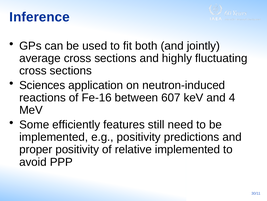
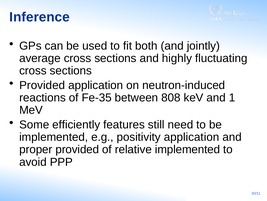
Sciences: Sciences -> Provided (42, 85)
Fe-16: Fe-16 -> Fe-35 (97, 97)
607: 607 -> 808 (171, 97)
4: 4 -> 1 (232, 97)
positivity predictions: predictions -> application (192, 137)
proper positivity: positivity -> provided (77, 149)
